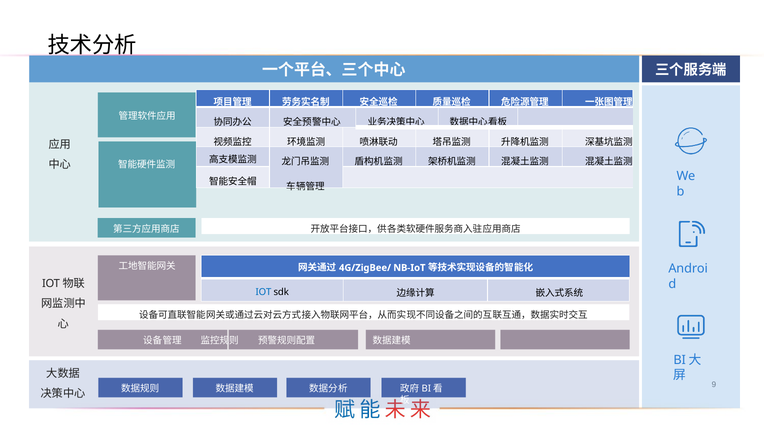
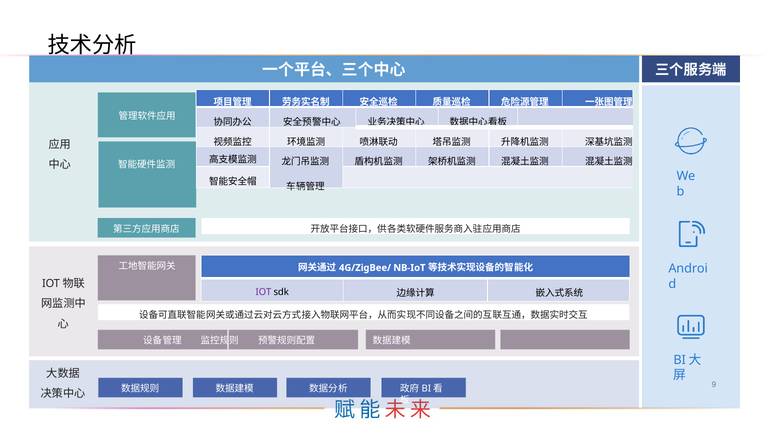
IOT colour: blue -> purple (264, 292)
